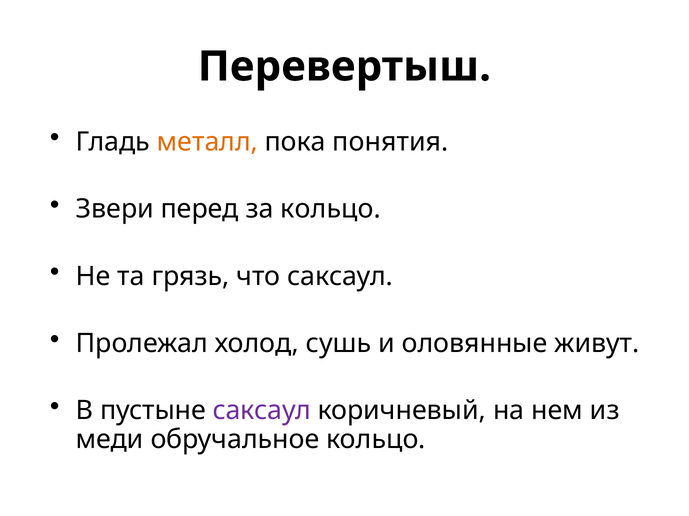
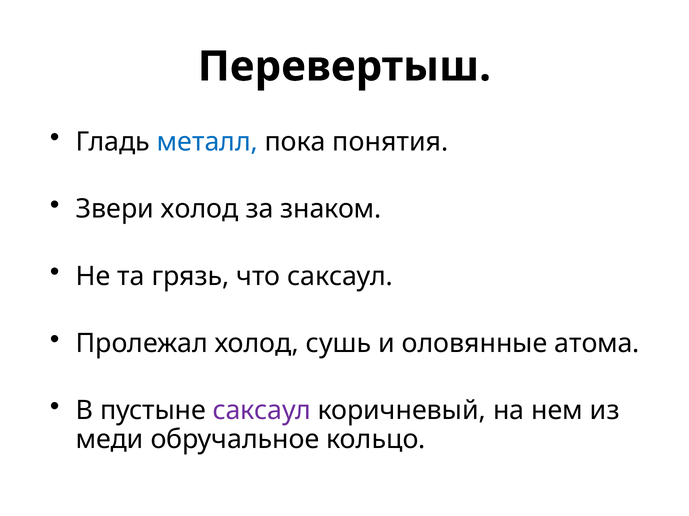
металл colour: orange -> blue (207, 142)
Звери перед: перед -> холод (200, 209)
за кольцо: кольцо -> знаком (331, 209)
живут: живут -> атома (597, 344)
